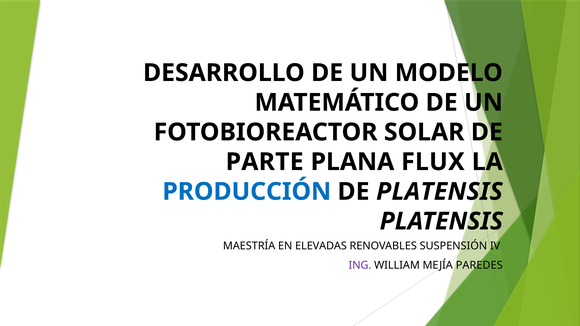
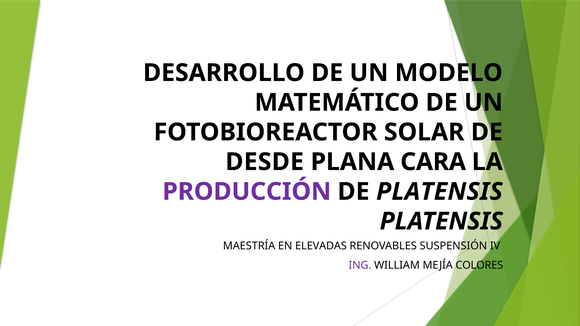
PARTE: PARTE -> DESDE (265, 162)
FLUX: FLUX -> CARA (433, 162)
PRODUCCIÓN colour: blue -> purple (247, 192)
PAREDES: PAREDES -> COLORES (479, 265)
